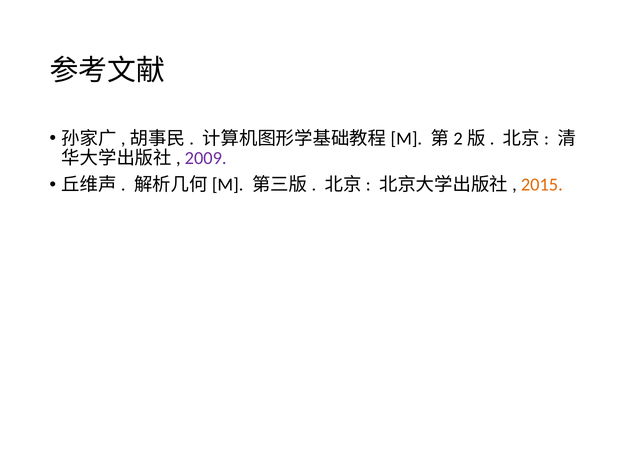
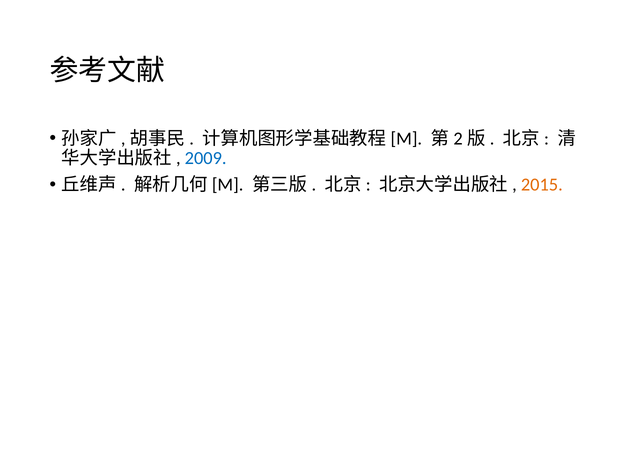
2009 colour: purple -> blue (206, 159)
